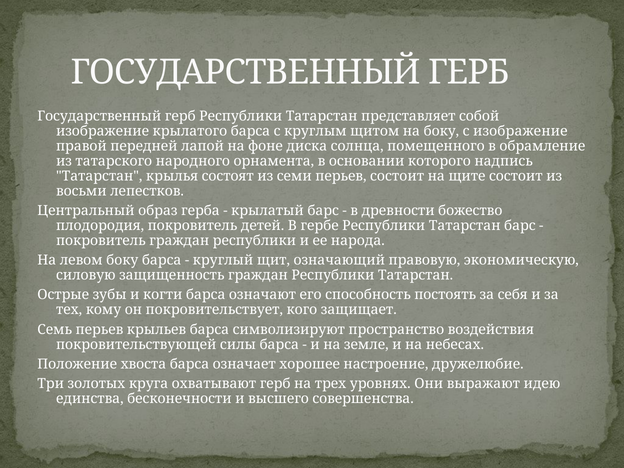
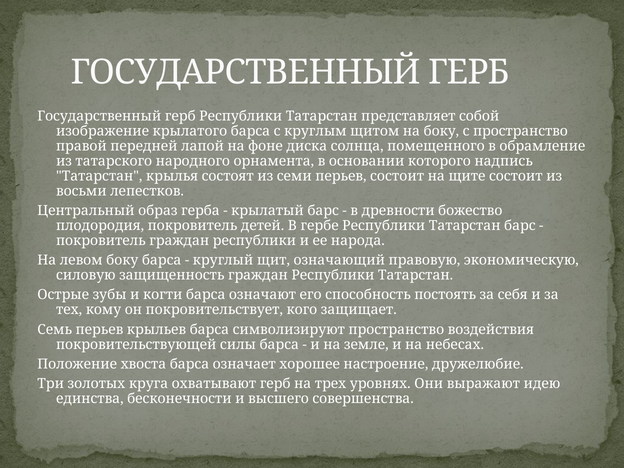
с изображение: изображение -> пространство (520, 131)
